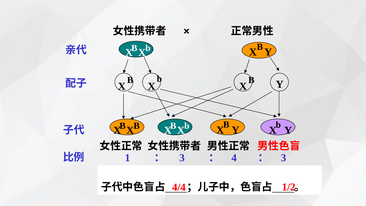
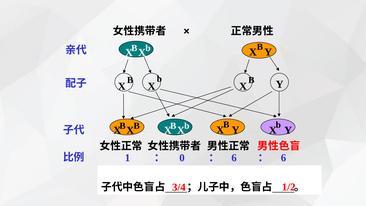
3: 3 -> 0 (182, 158)
4: 4 -> 6 (234, 158)
3: 3 -> 6 (283, 158)
4/4: 4/4 -> 3/4 (179, 187)
